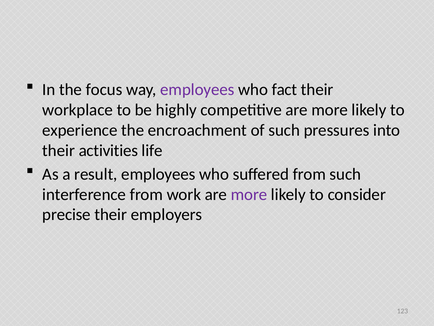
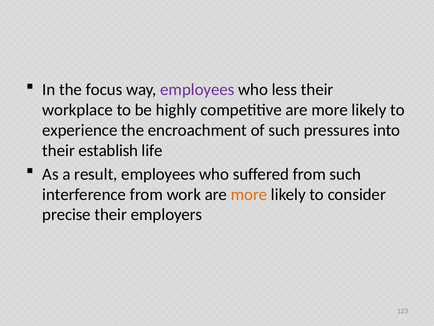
fact: fact -> less (284, 89)
activities: activities -> establish (108, 150)
more colour: purple -> orange (249, 194)
